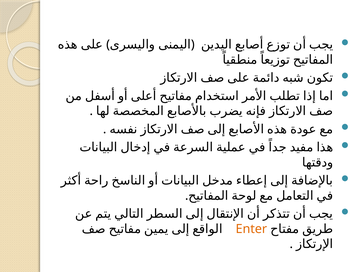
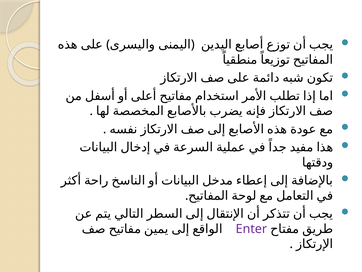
Enter colour: orange -> purple (251, 228)
